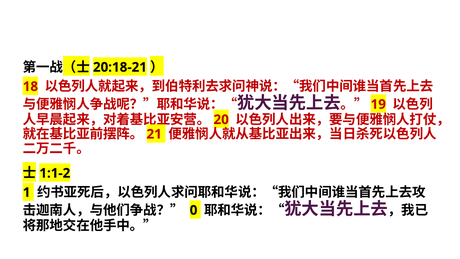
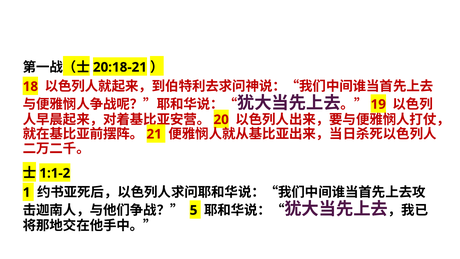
0: 0 -> 5 (194, 210)
